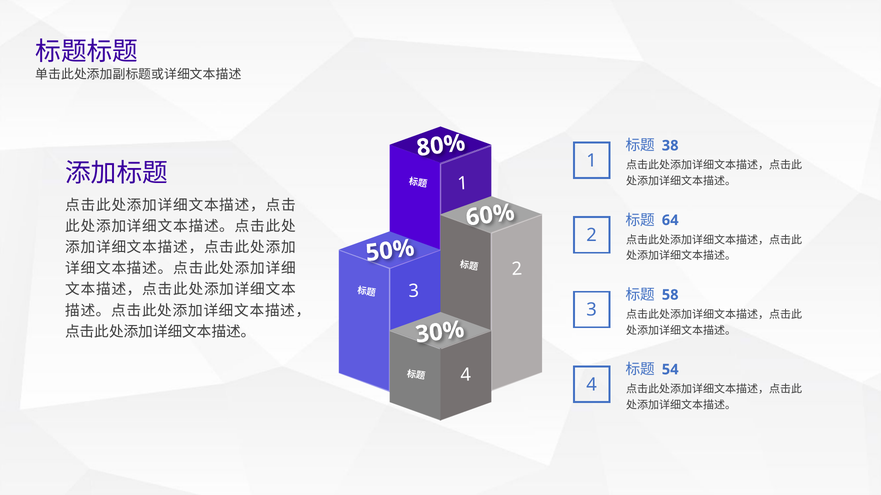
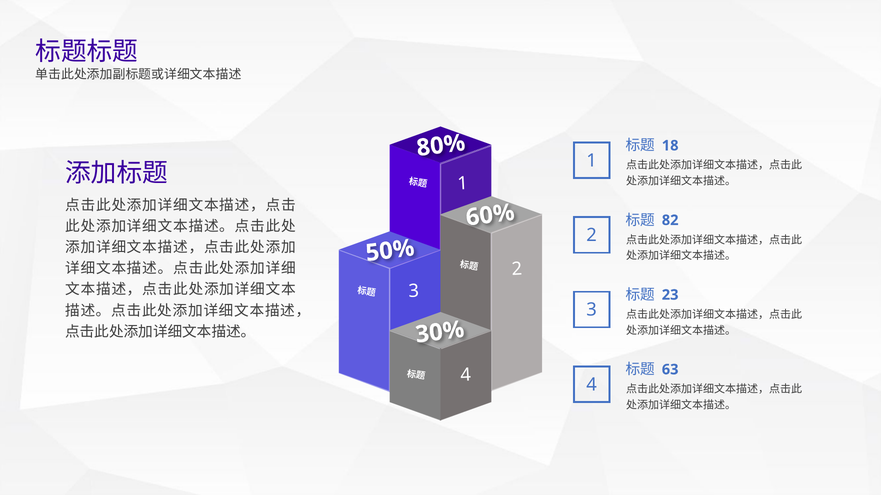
38: 38 -> 18 (670, 146)
64: 64 -> 82 (670, 220)
58: 58 -> 23 (670, 295)
54: 54 -> 63 (670, 370)
